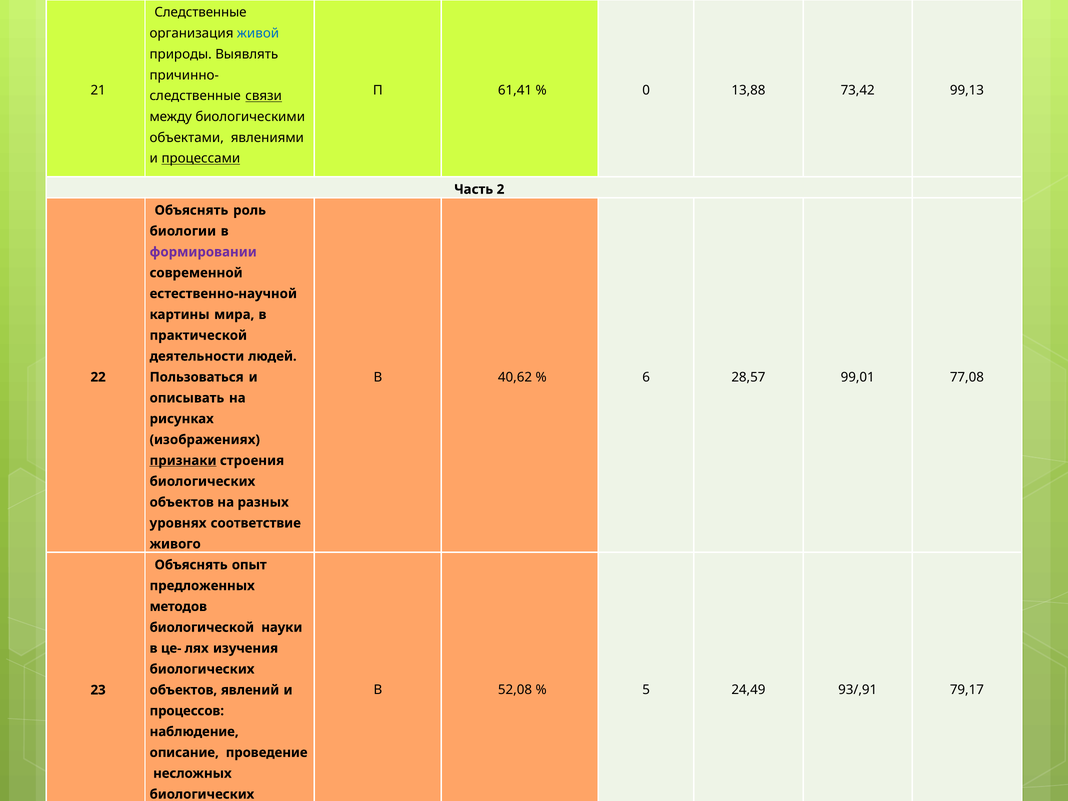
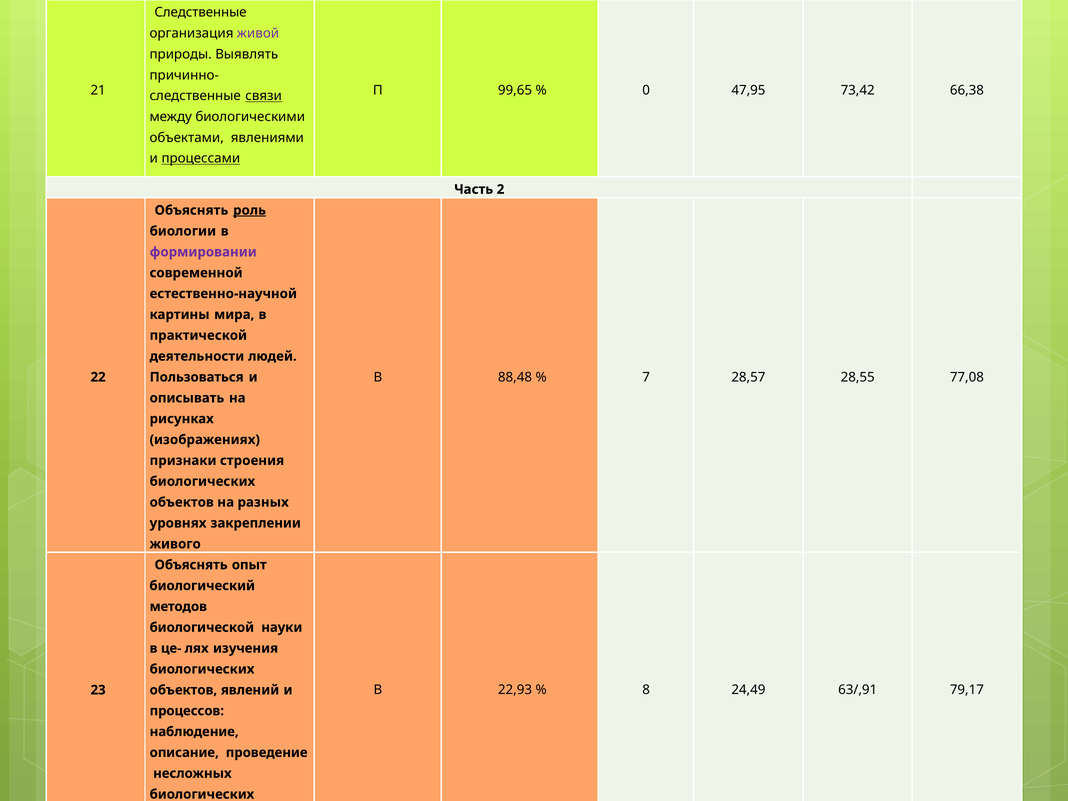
живой colour: blue -> purple (258, 33)
61,41: 61,41 -> 99,65 (515, 91)
13,88: 13,88 -> 47,95 (748, 91)
99,13: 99,13 -> 66,38 (967, 91)
роль underline: none -> present (250, 210)
40,62: 40,62 -> 88,48 (515, 377)
6: 6 -> 7 (646, 377)
99,01: 99,01 -> 28,55 (858, 377)
признаки underline: present -> none (183, 461)
соответствие: соответствие -> закреплении (256, 523)
предложенных: предложенных -> биологический (202, 586)
52,08: 52,08 -> 22,93 (515, 690)
5: 5 -> 8 (646, 690)
93/,91: 93/,91 -> 63/,91 (858, 690)
